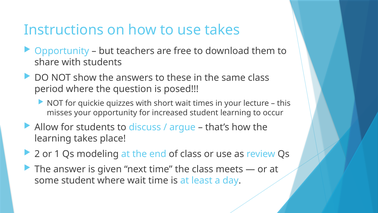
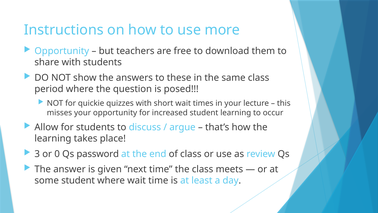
use takes: takes -> more (222, 30)
2: 2 -> 3 (37, 154)
1: 1 -> 0 (57, 154)
modeling: modeling -> password (98, 154)
